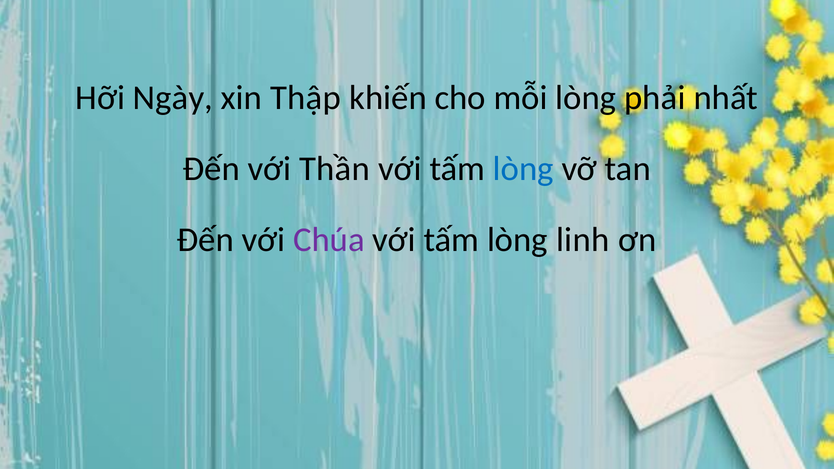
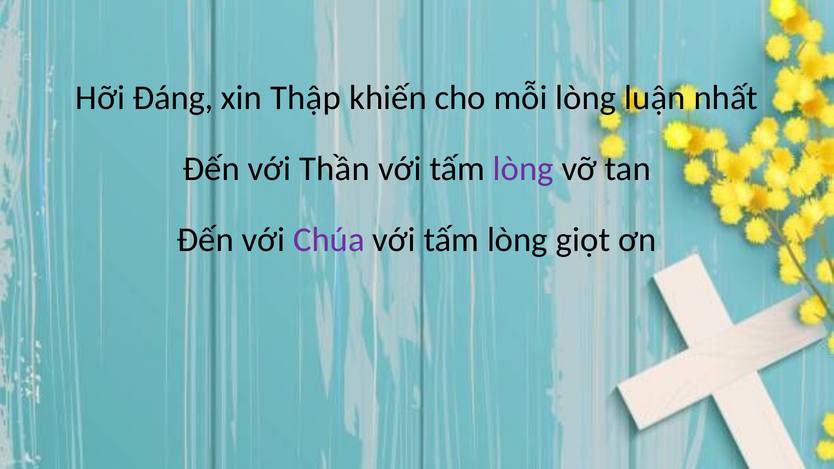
Ngày: Ngày -> Đáng (173, 98)
phải: phải -> luận (655, 98)
lòng colour: blue -> purple (523, 169)
linh: linh -> giọt (583, 240)
